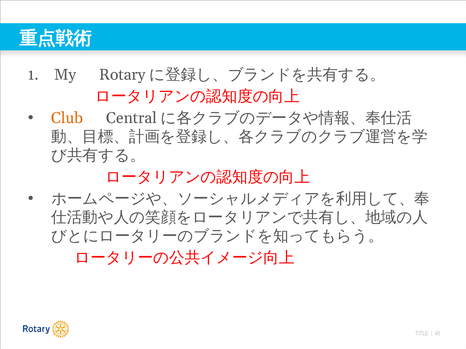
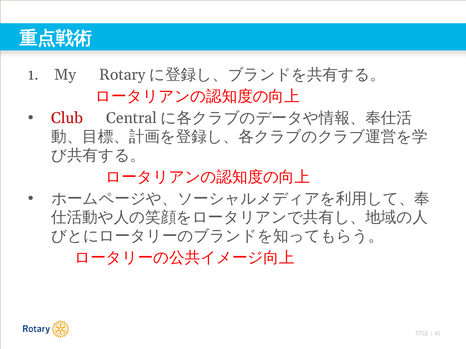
Club colour: orange -> red (67, 118)
